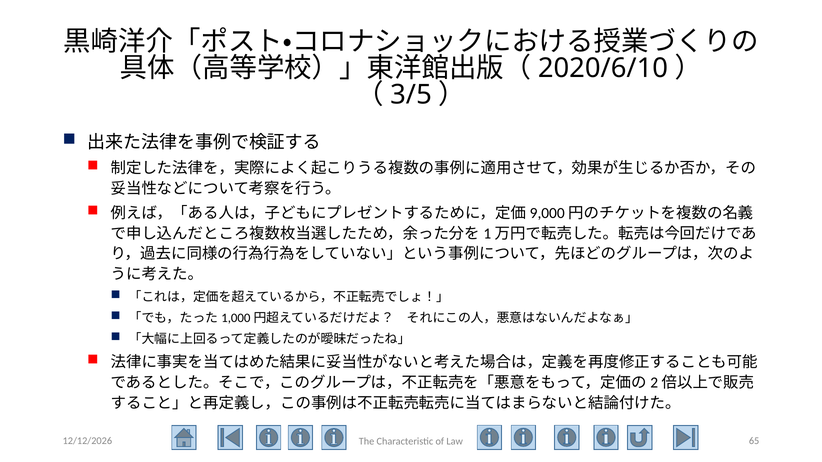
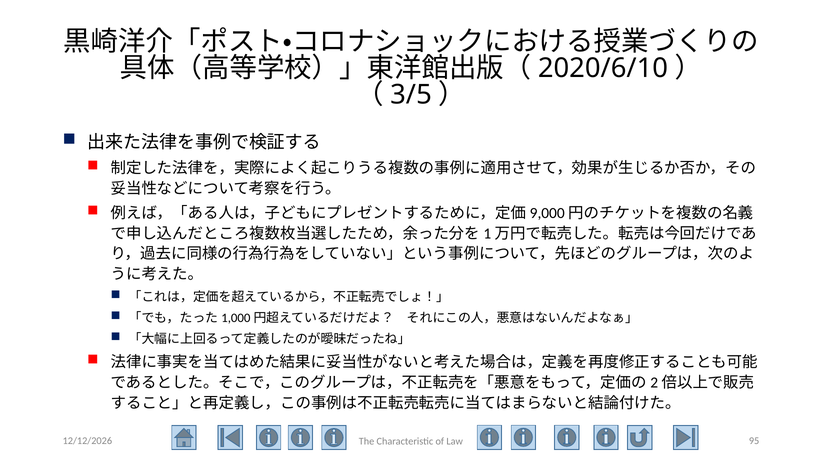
65: 65 -> 95 (754, 441)
